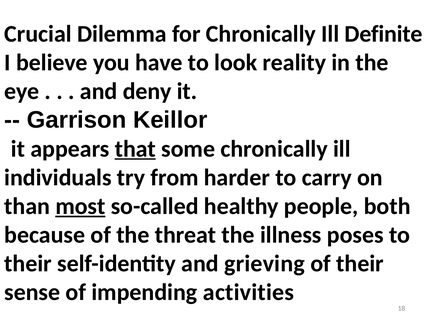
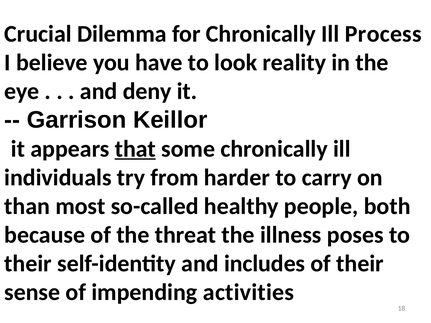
Definite: Definite -> Process (383, 34)
most underline: present -> none (80, 206)
grieving: grieving -> includes (265, 264)
